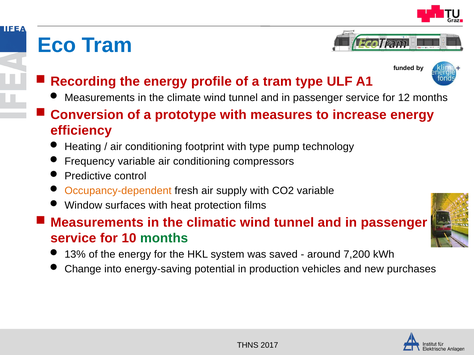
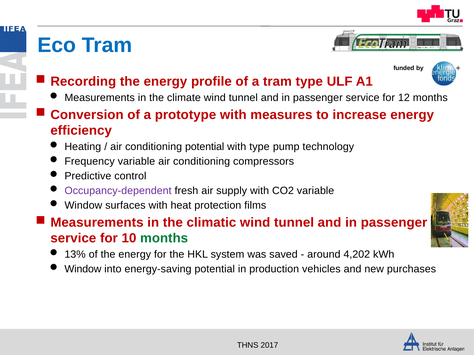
conditioning footprint: footprint -> potential (205, 147)
Occupancy-dependent colour: orange -> purple (118, 191)
7,200: 7,200 -> 4,202 (357, 255)
Change: Change -> Window (83, 270)
